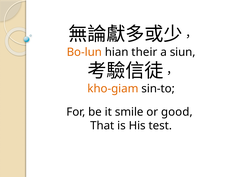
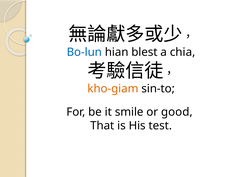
Bo-lun colour: orange -> blue (84, 52)
their: their -> blest (144, 52)
siun: siun -> chia (183, 52)
